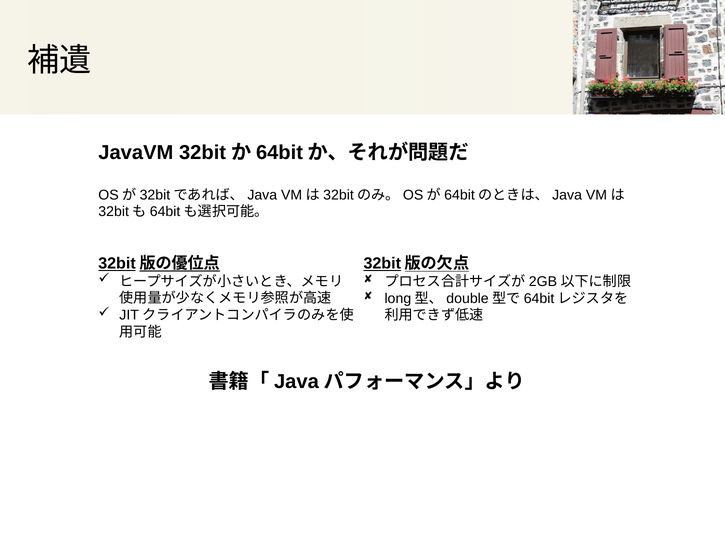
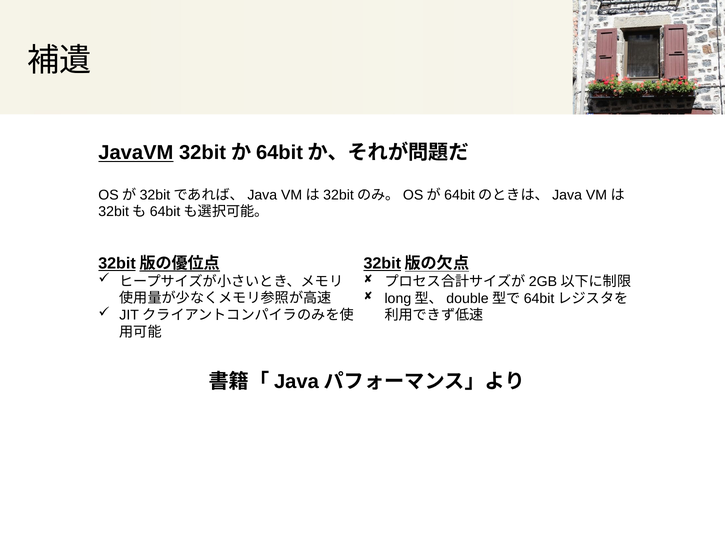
JavaVM underline: none -> present (136, 153)
